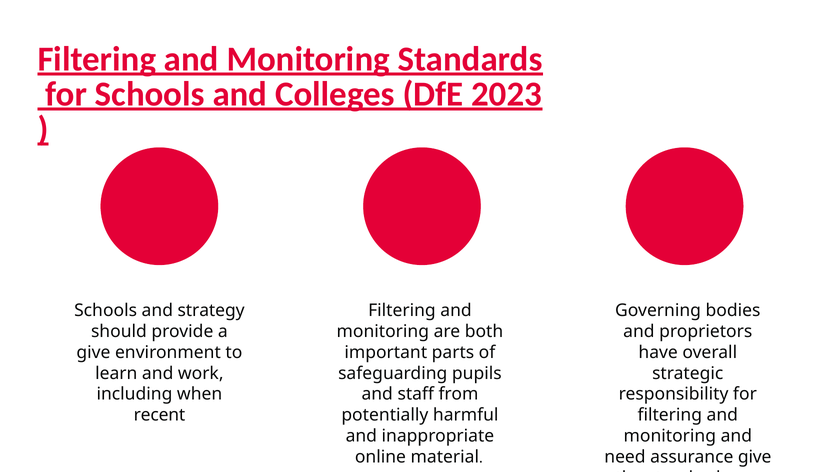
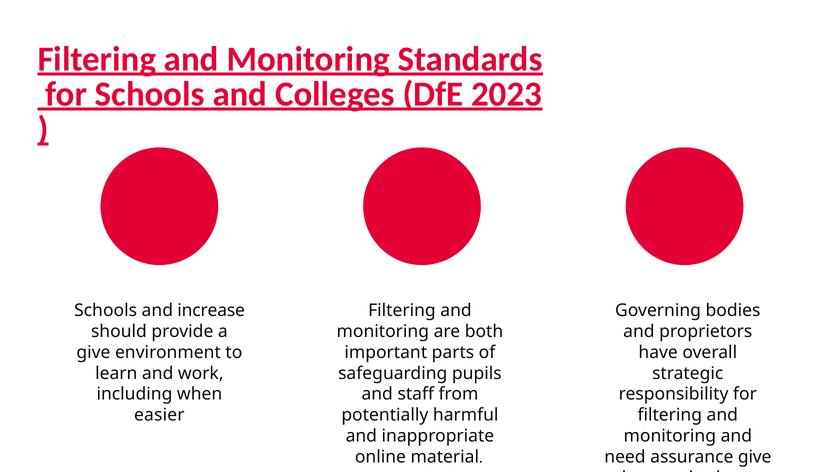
strategy: strategy -> increase (211, 310)
recent: recent -> easier (159, 415)
